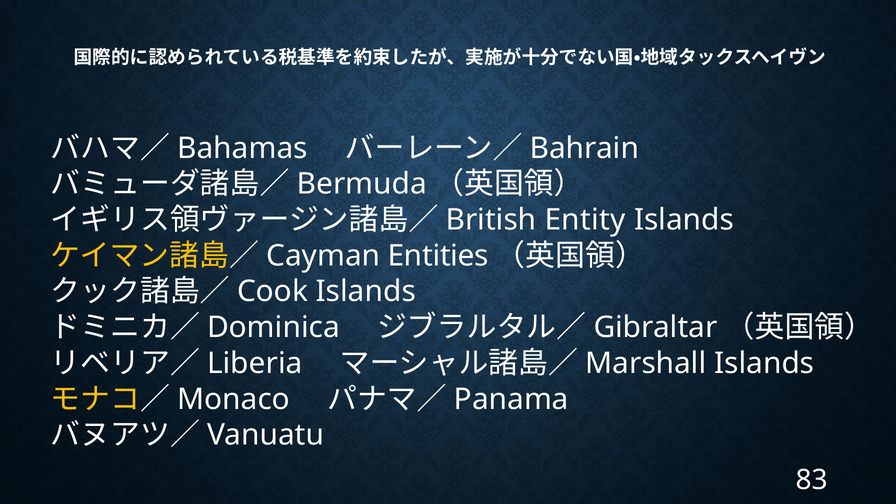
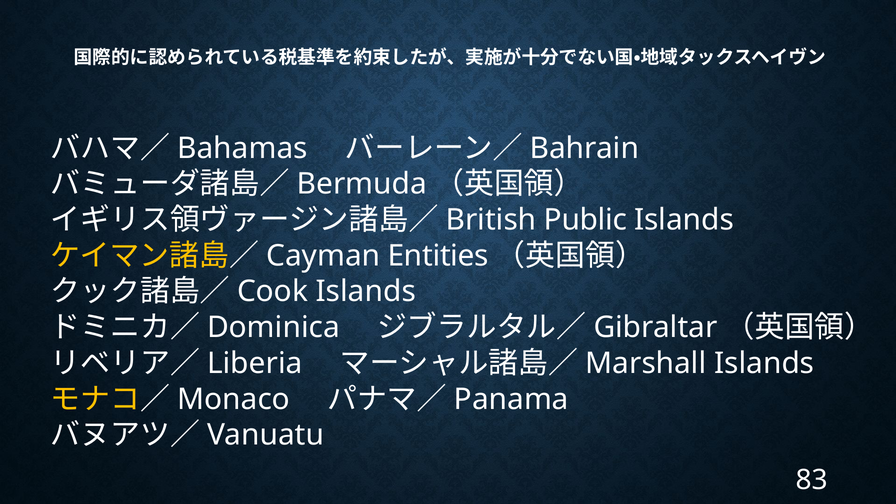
Entity: Entity -> Public (585, 220)
